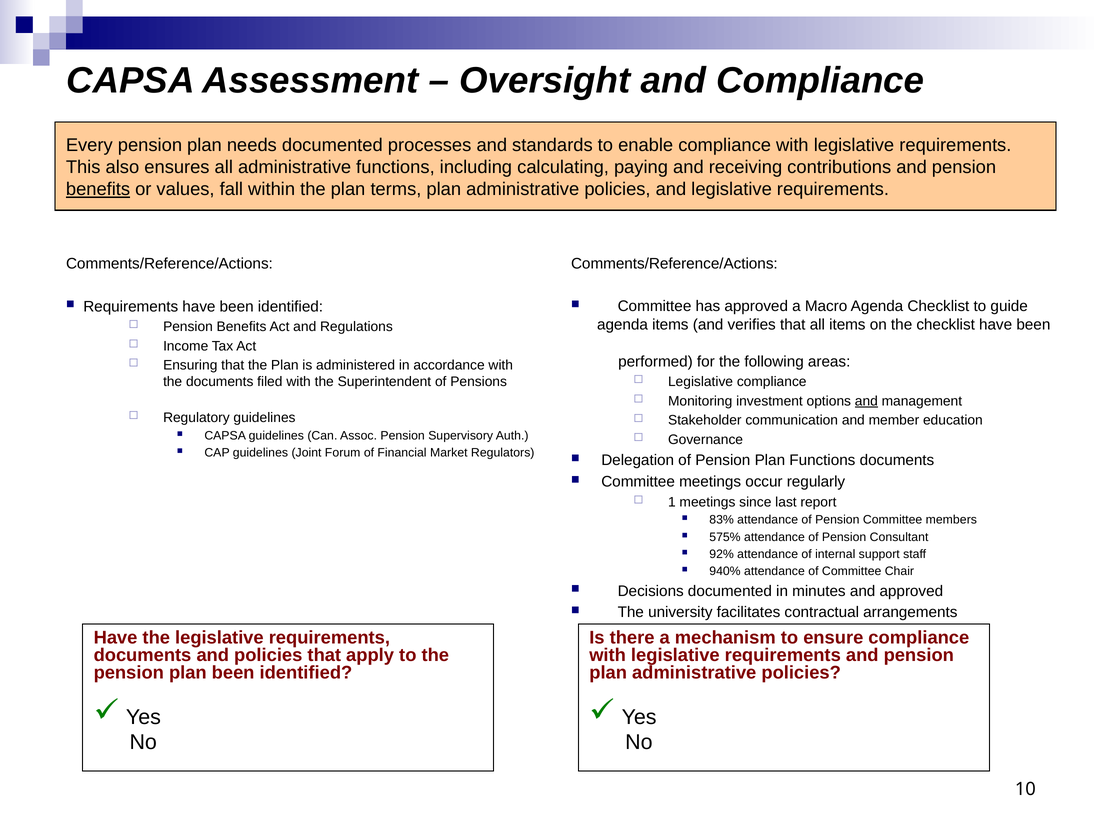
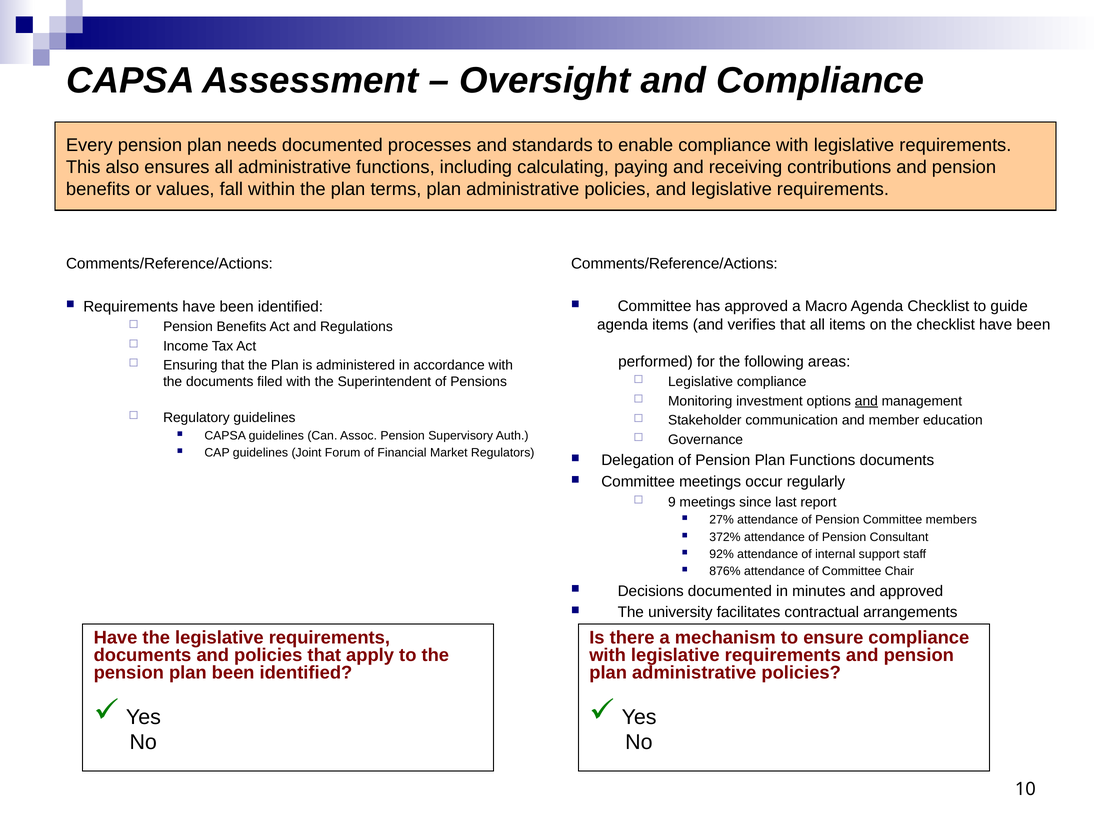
benefits underline: present -> none (98, 190)
1: 1 -> 9 (672, 502)
83%: 83% -> 27% (722, 520)
575%: 575% -> 372% (725, 537)
940%: 940% -> 876% (725, 572)
